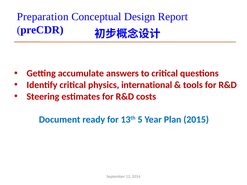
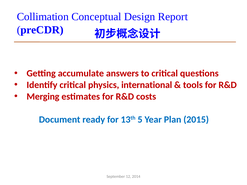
Preparation: Preparation -> Collimation (43, 17)
Steering: Steering -> Merging (43, 97)
